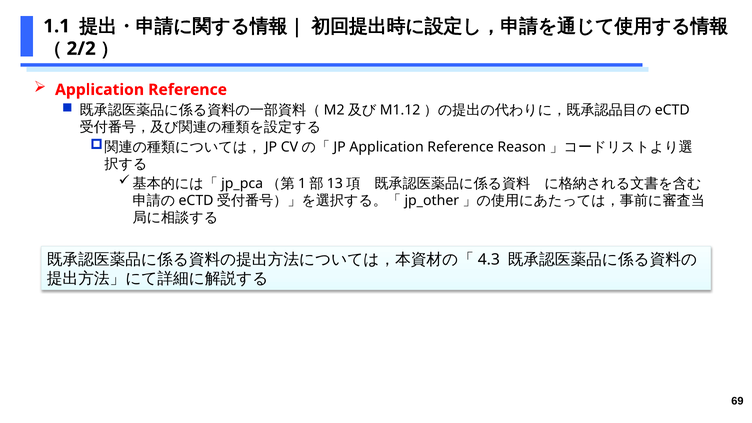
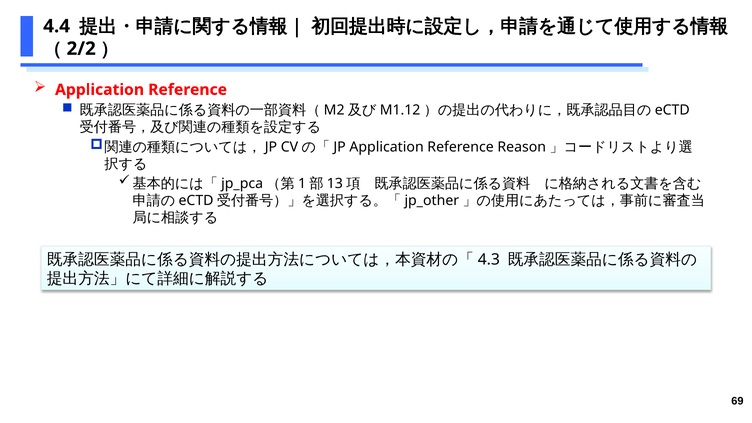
1.1: 1.1 -> 4.4 (57, 26)
